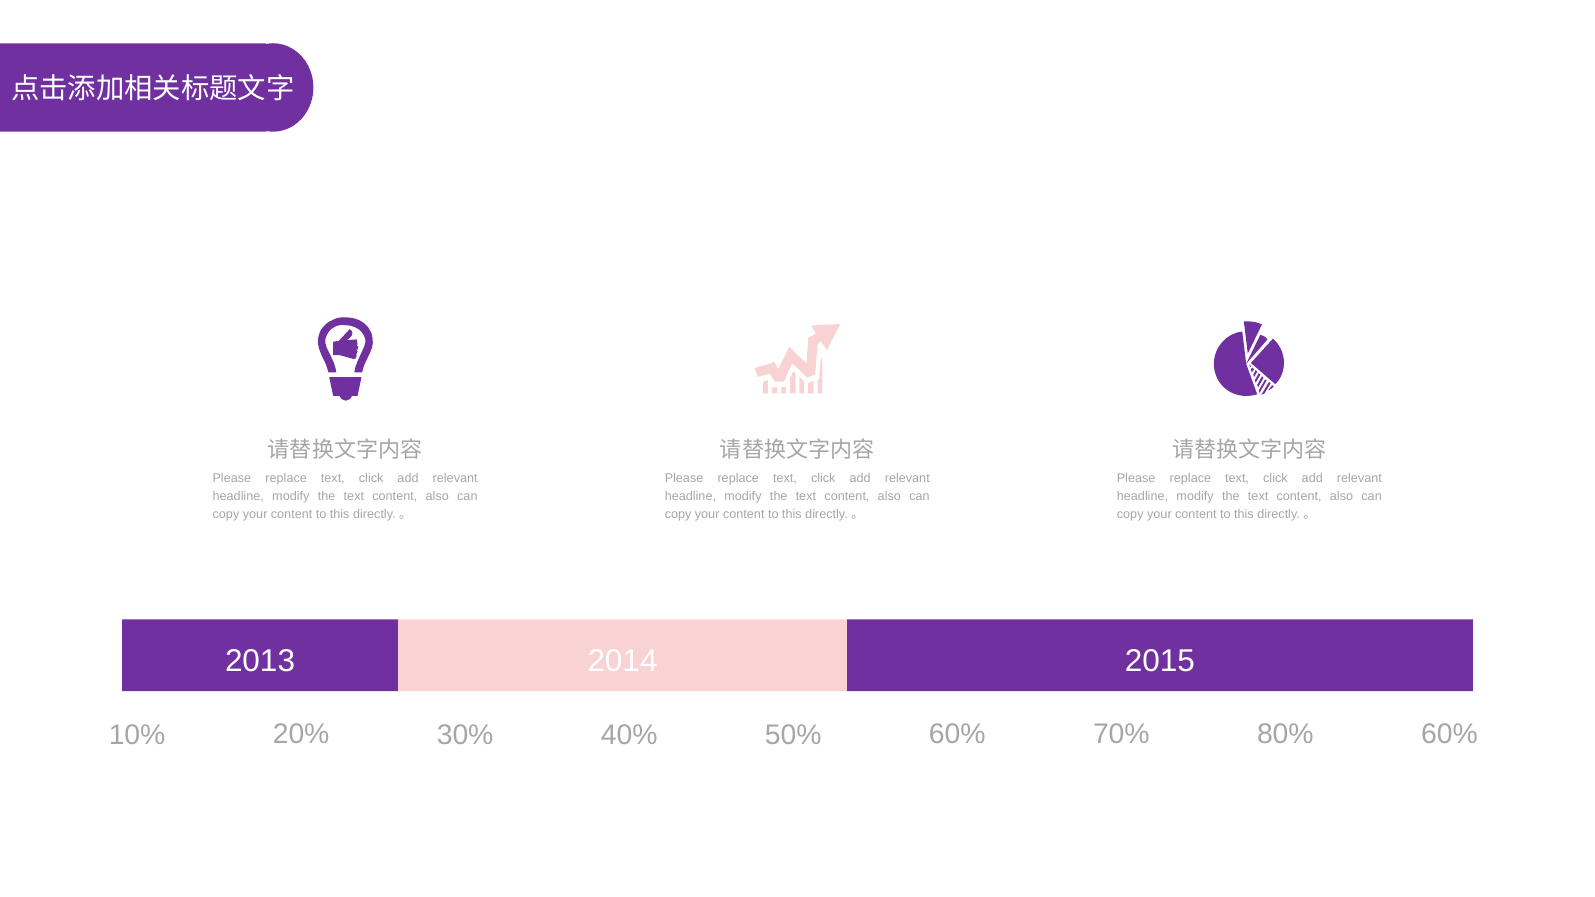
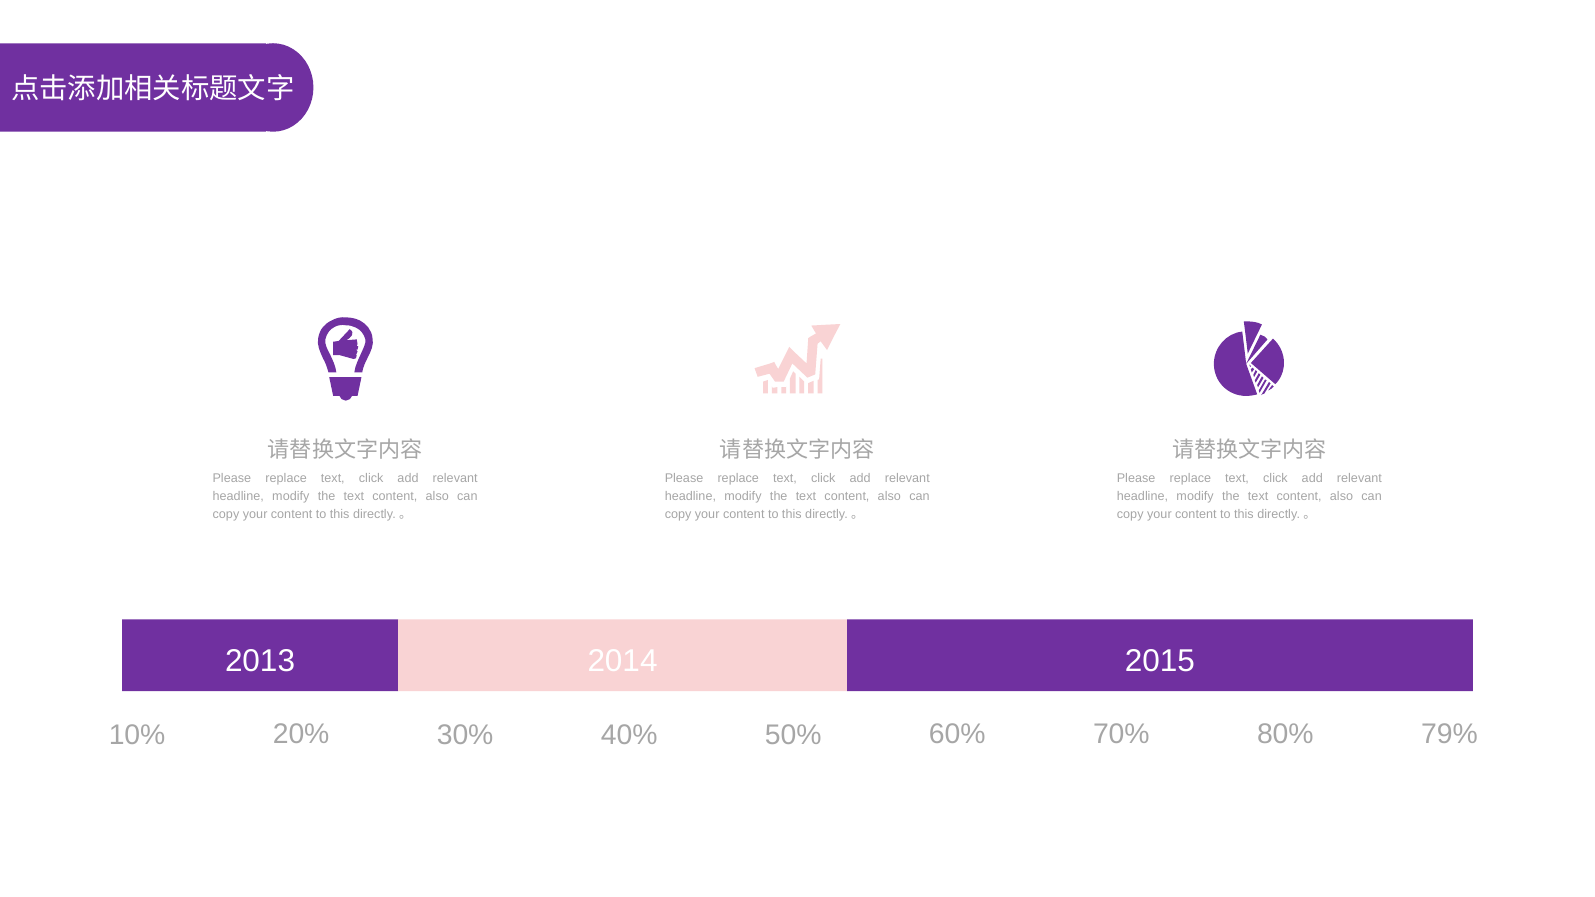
80% 60%: 60% -> 79% (1449, 734)
